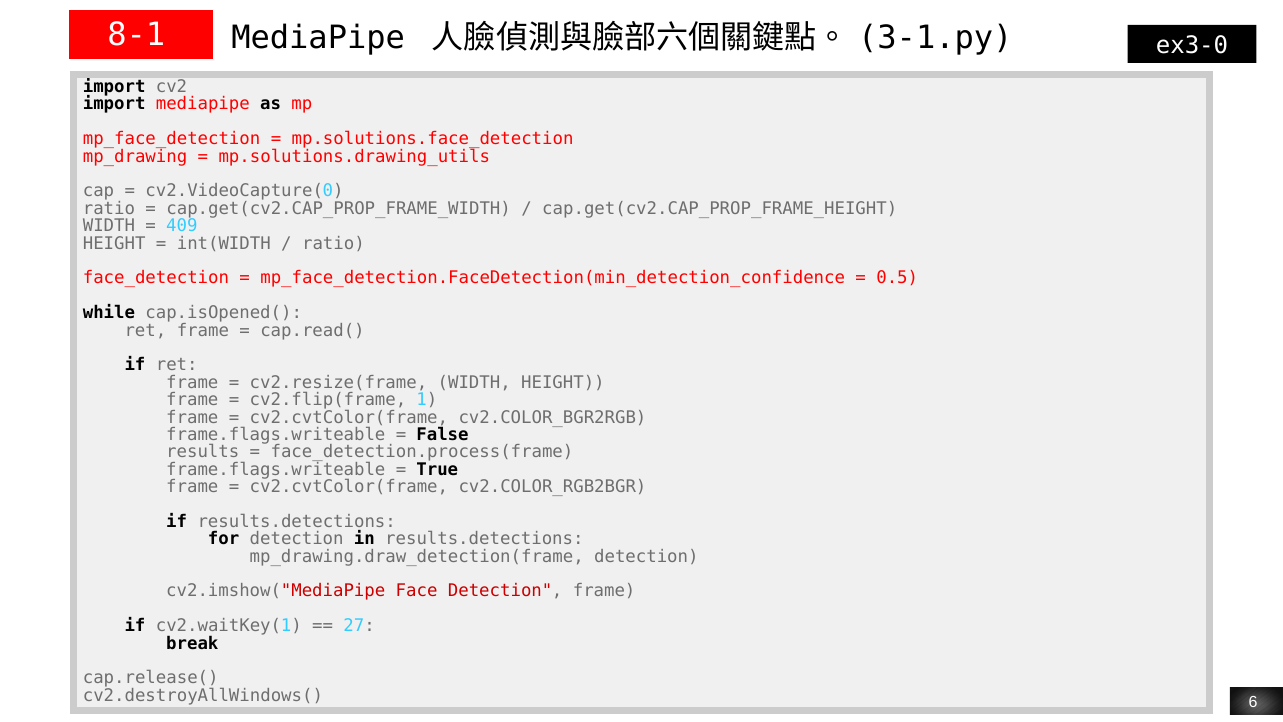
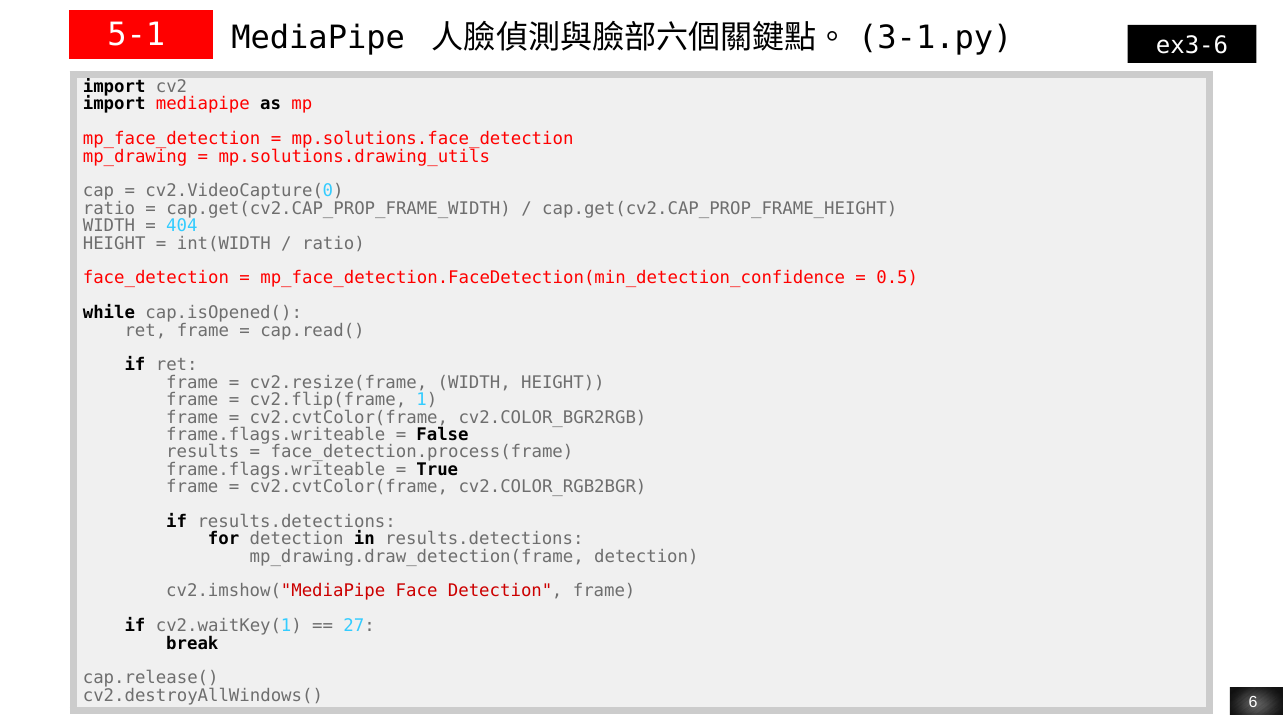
8-1: 8-1 -> 5-1 (136, 35)
ex3-0: ex3-0 -> ex3-6 (1192, 45)
409: 409 -> 404 (182, 226)
